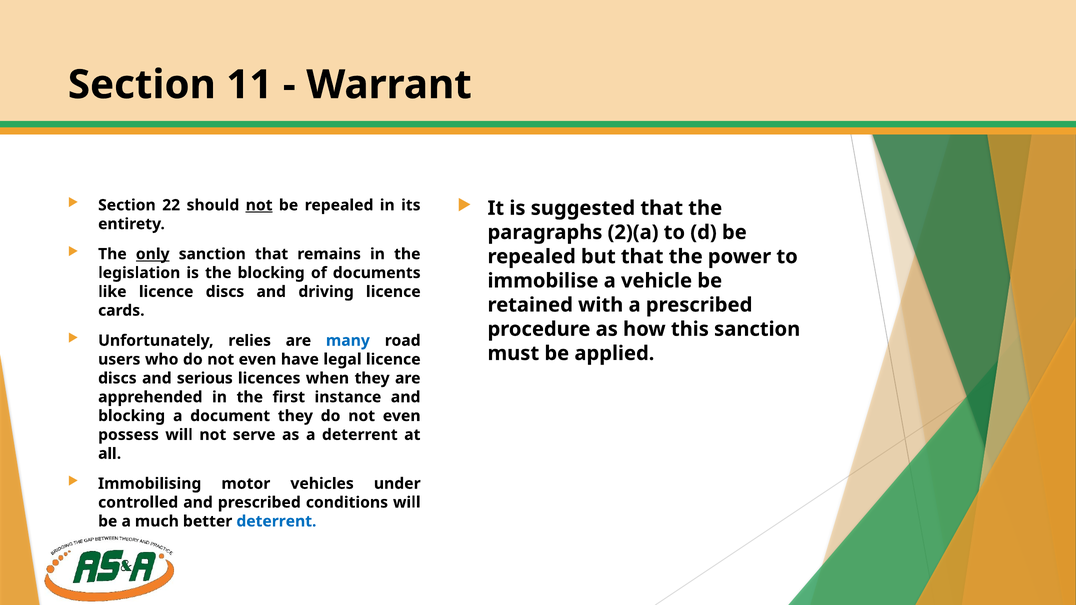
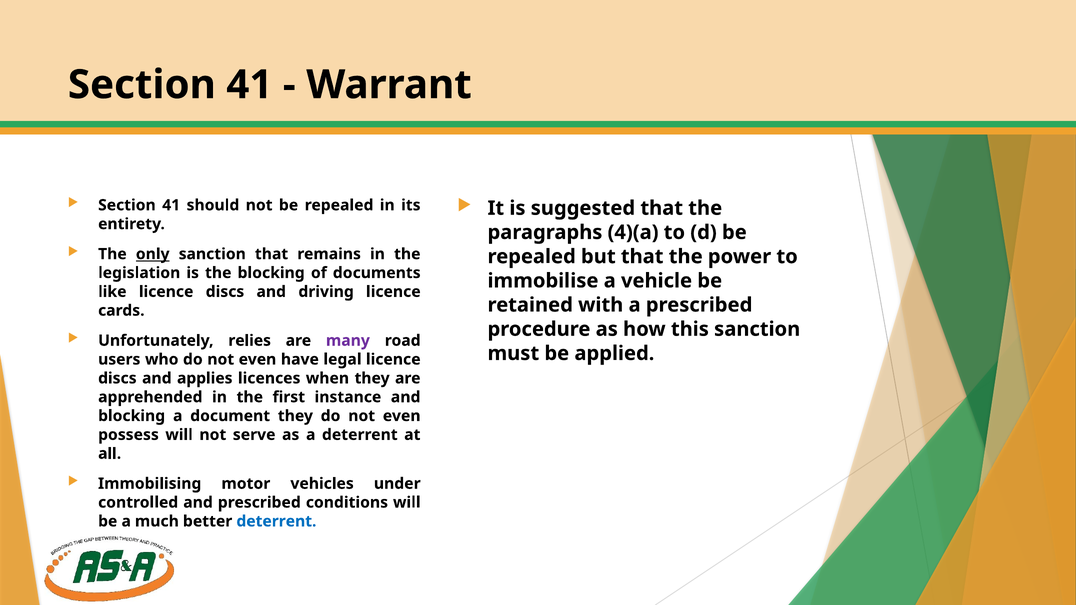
11: 11 -> 41 (249, 85)
22: 22 -> 41 (171, 205)
not underline: present -> none (259, 205)
2)(a: 2)(a -> 4)(a (633, 232)
many colour: blue -> purple (348, 341)
serious: serious -> applies (205, 378)
